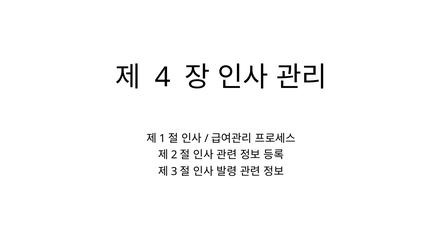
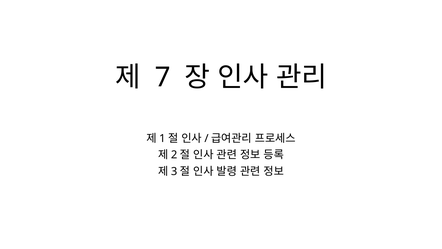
4: 4 -> 7 (163, 77)
